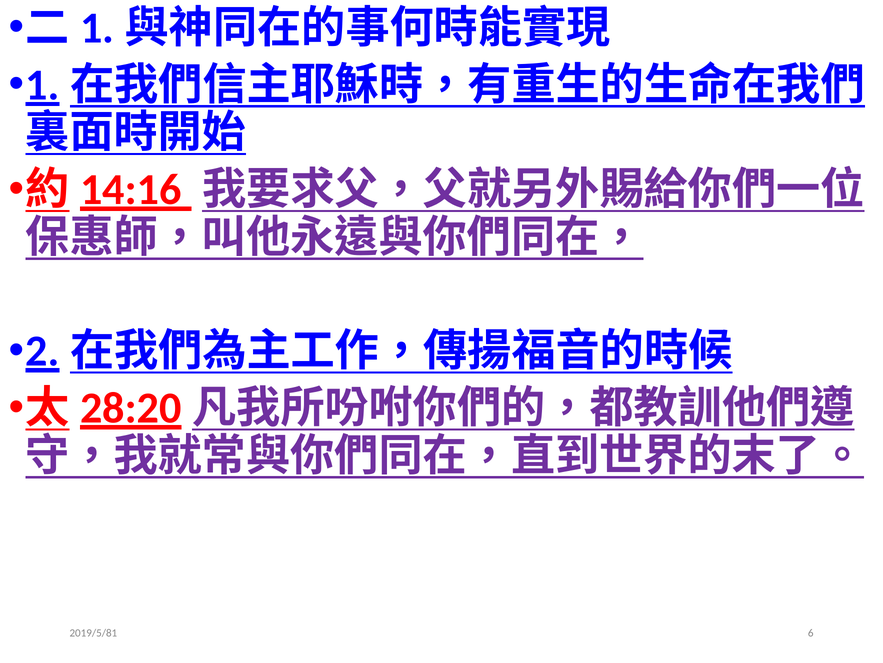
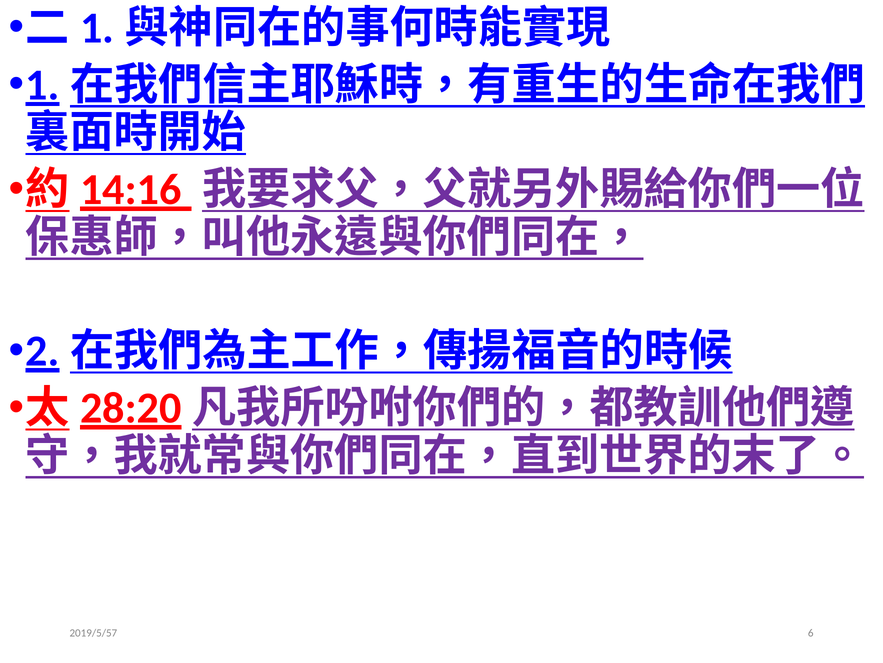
2019/5/81: 2019/5/81 -> 2019/5/57 (93, 632)
